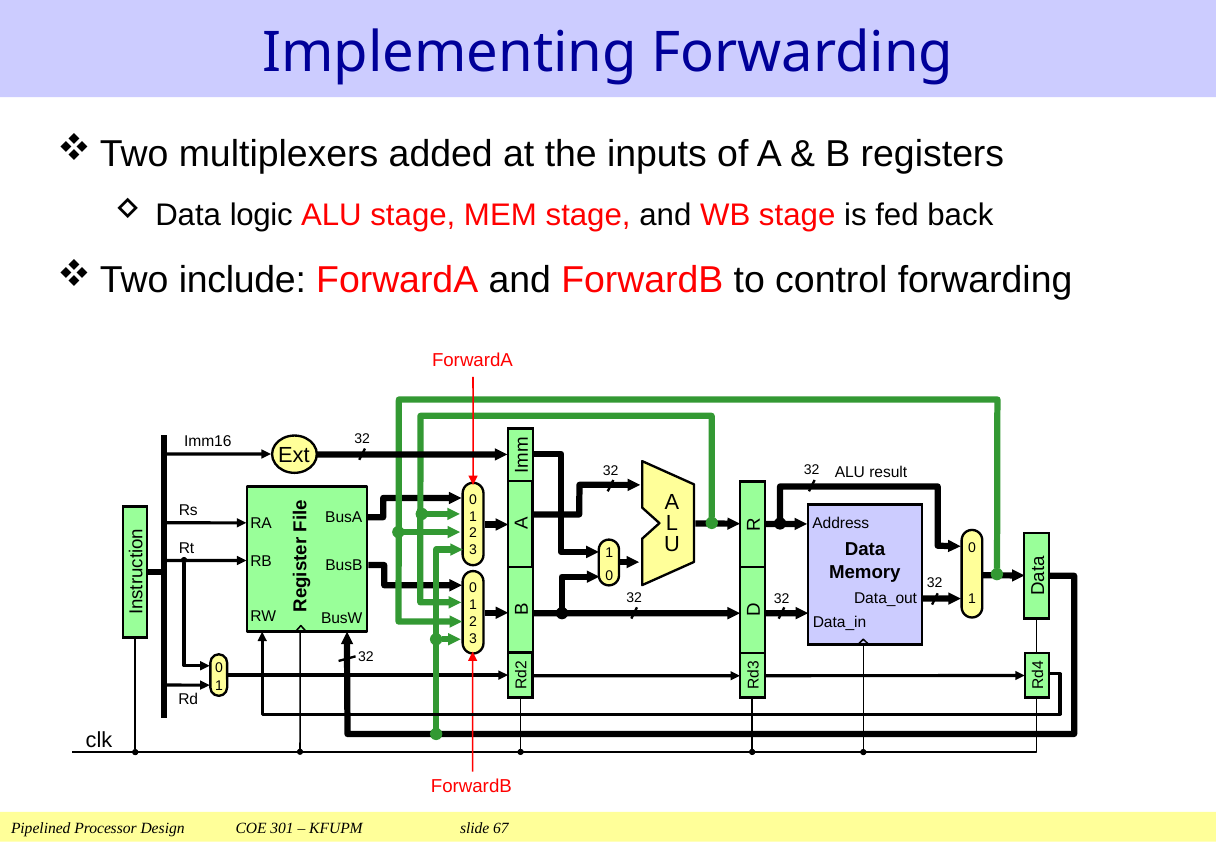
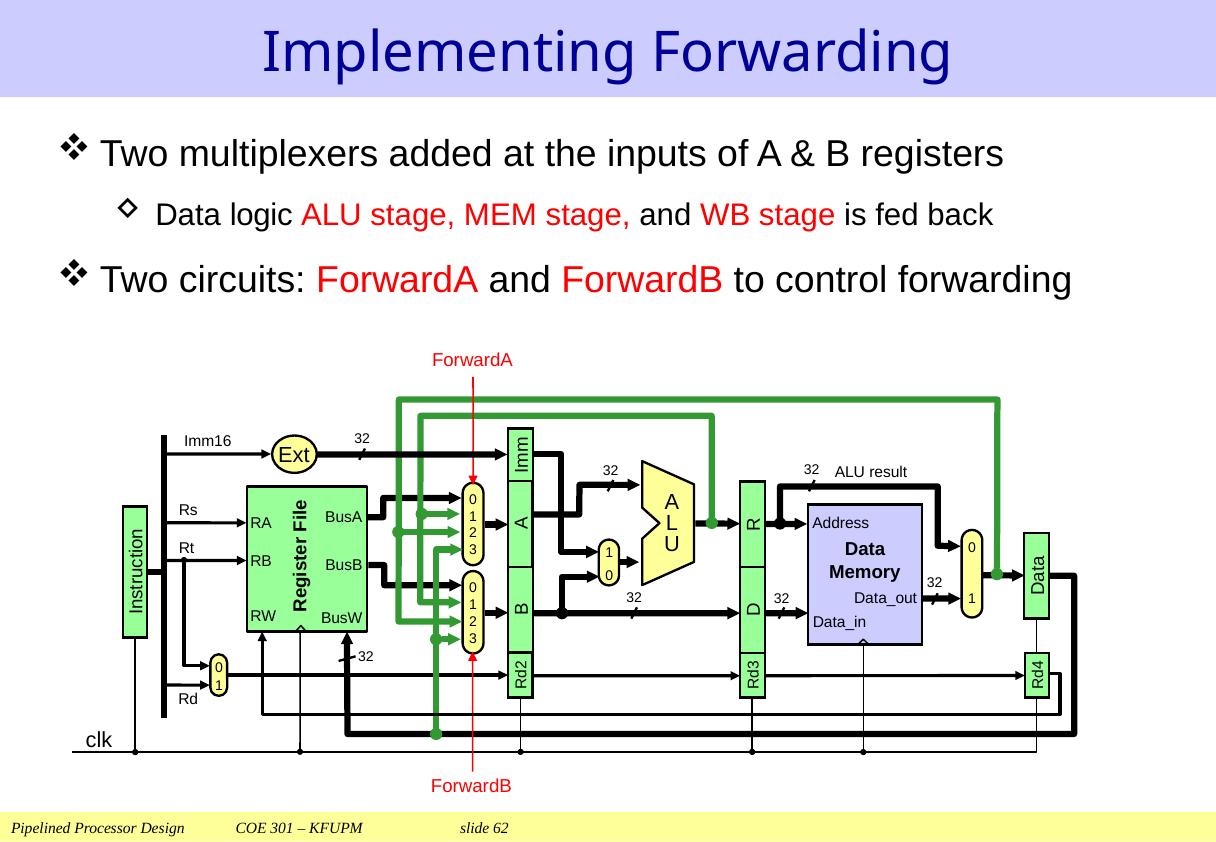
include: include -> circuits (242, 280)
67: 67 -> 62 (501, 828)
